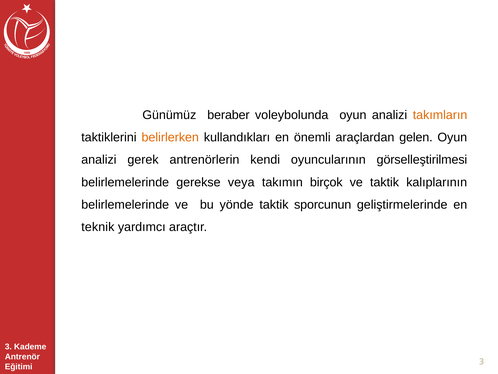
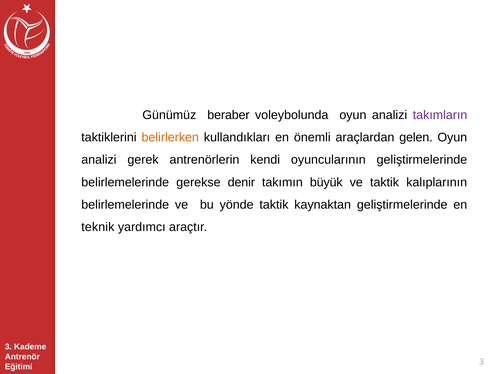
takımların colour: orange -> purple (440, 115)
oyuncularının görselleştirilmesi: görselleştirilmesi -> geliştirmelerinde (422, 160)
veya: veya -> denir (241, 182)
birçok: birçok -> büyük (326, 182)
sporcunun: sporcunun -> kaynaktan (323, 204)
